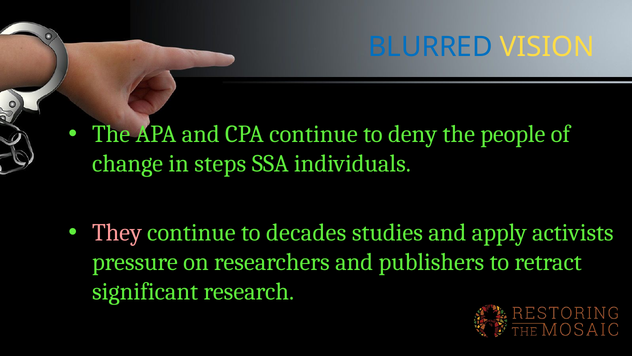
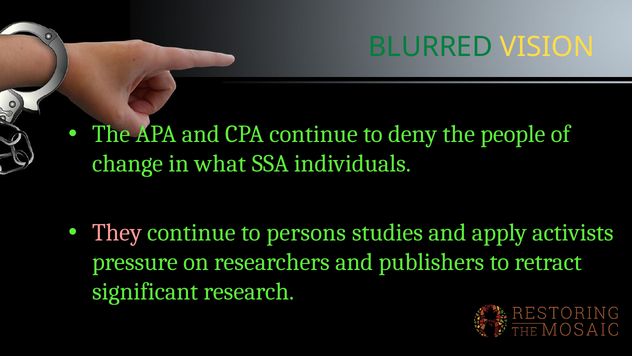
BLURRED colour: blue -> green (430, 47)
steps: steps -> what (220, 164)
decades: decades -> persons (306, 232)
